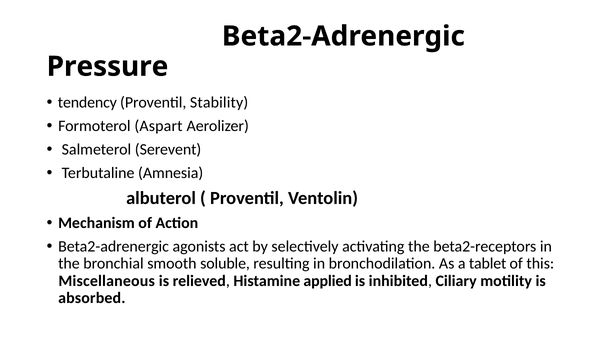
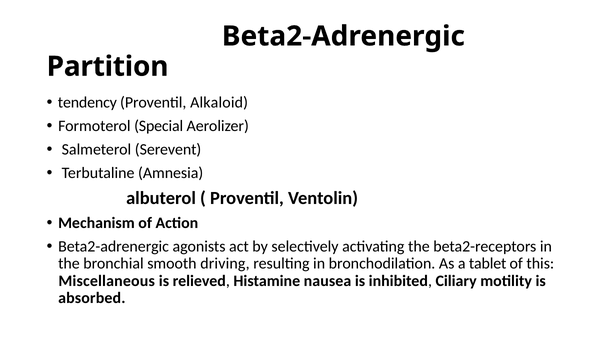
Pressure: Pressure -> Partition (108, 67)
Stability: Stability -> Alkaloid (219, 102)
Aspart: Aspart -> Special (159, 126)
soluble: soluble -> driving (225, 264)
applied: applied -> nausea (328, 281)
